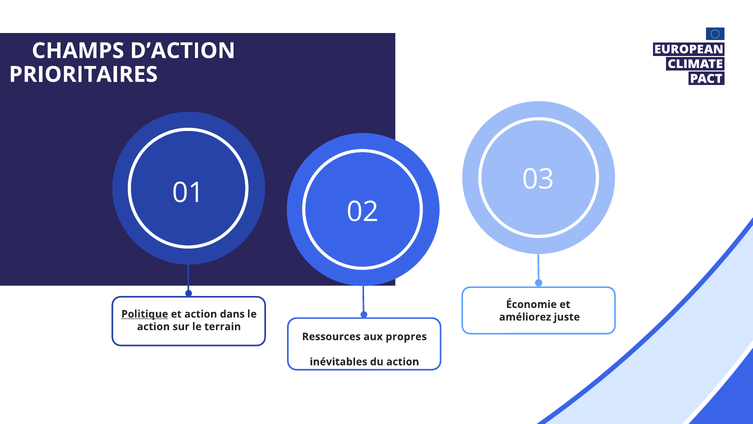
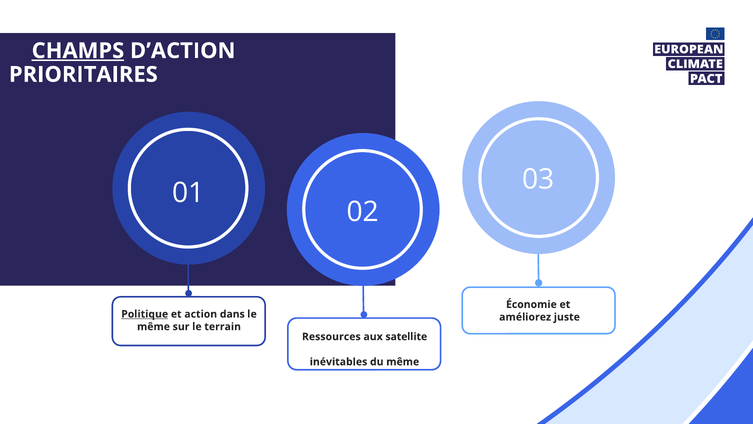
CHAMPS underline: none -> present (78, 51)
action: action -> même (153, 326)
propres: propres -> satellite (406, 336)
du action: action -> même (403, 361)
